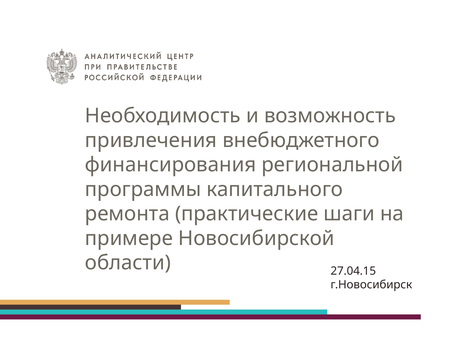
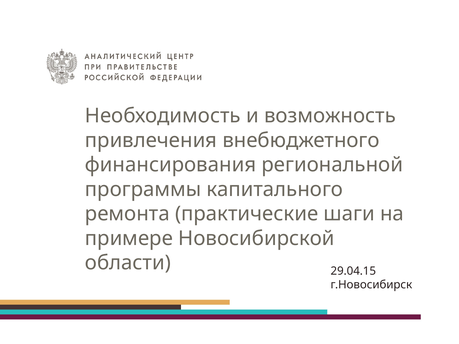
27.04.15: 27.04.15 -> 29.04.15 (353, 271)
